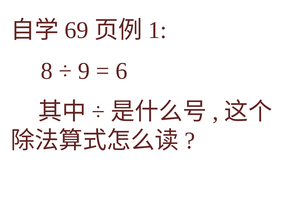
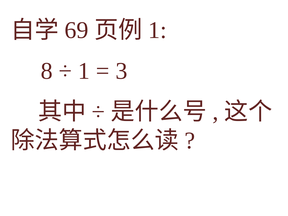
9: 9 -> 1 (84, 71)
6: 6 -> 3 (121, 71)
